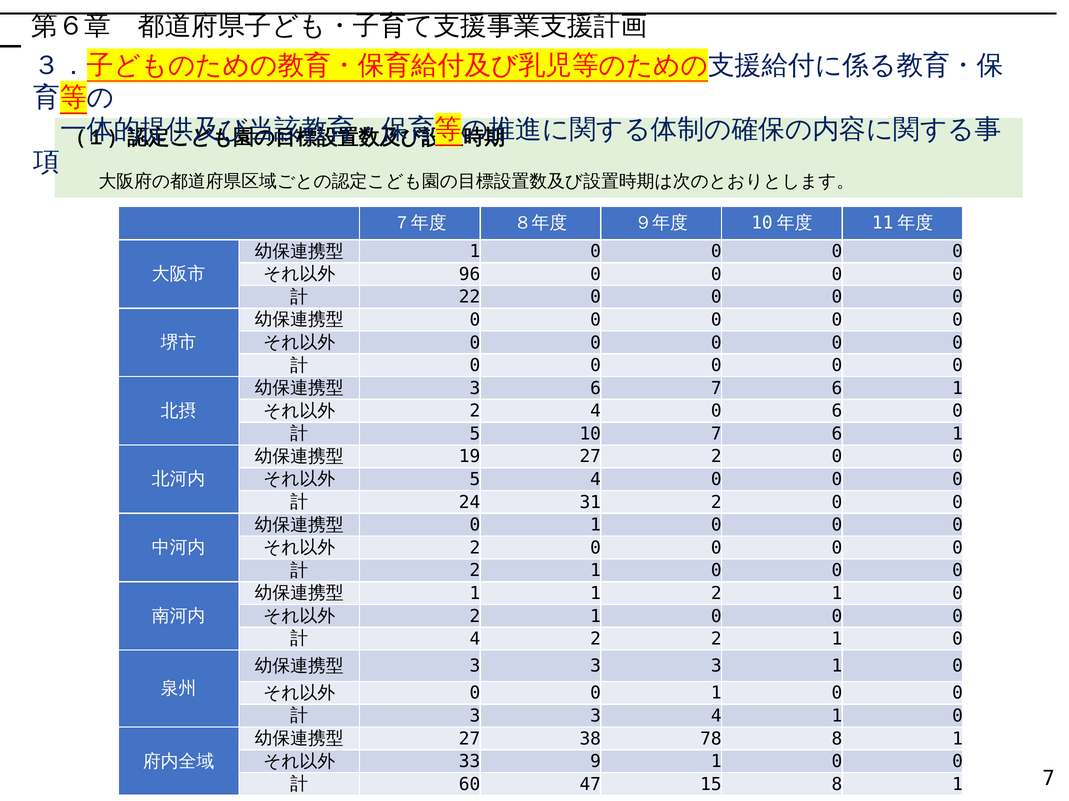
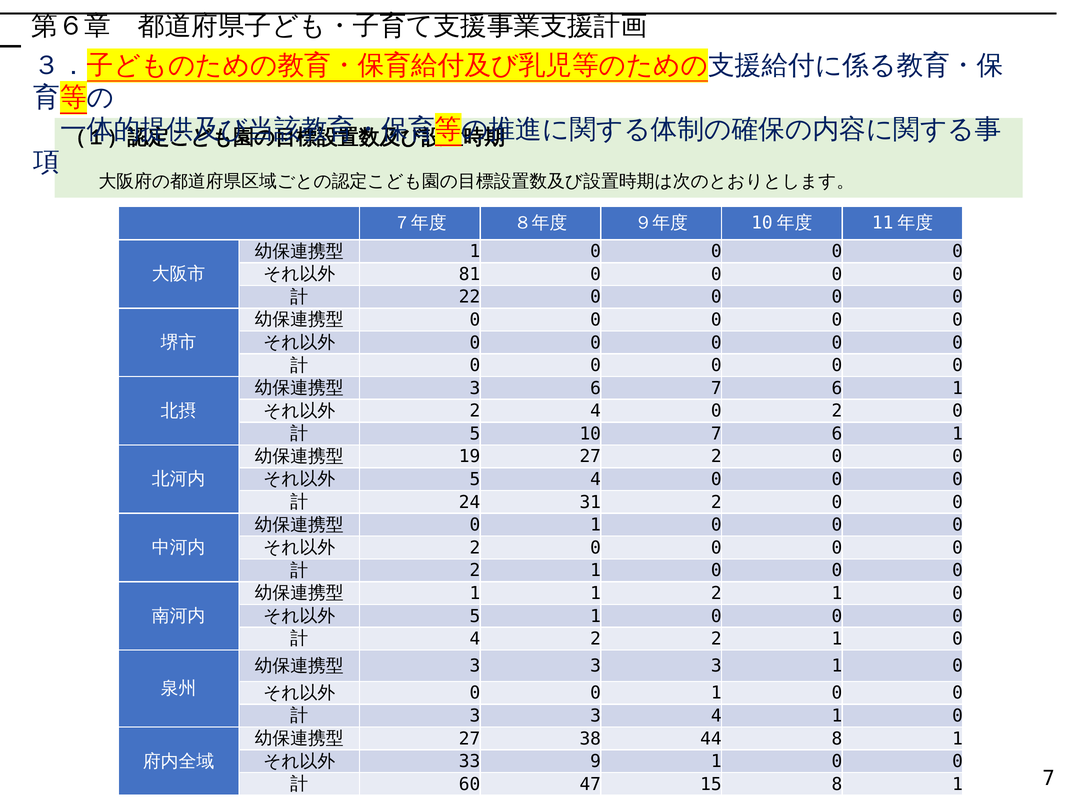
96: 96 -> 81 (470, 275)
0 6: 6 -> 2 (837, 411)
2: 2 -> 5 (475, 617)
78: 78 -> 44 (711, 739)
